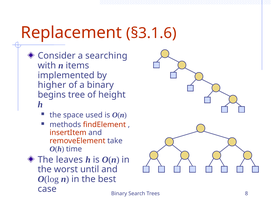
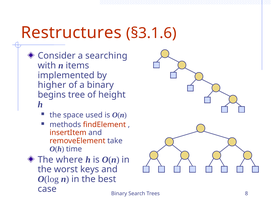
Replacement: Replacement -> Restructures (71, 33)
leaves: leaves -> where (69, 160)
until: until -> keys (90, 170)
